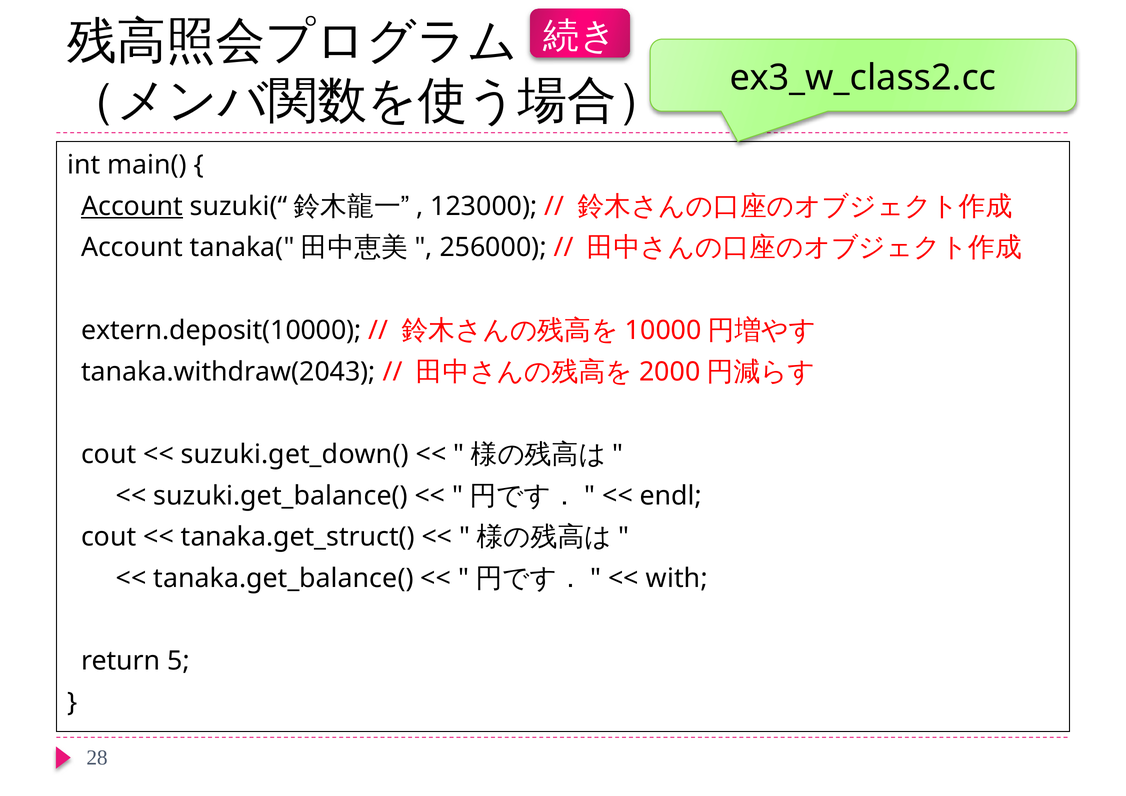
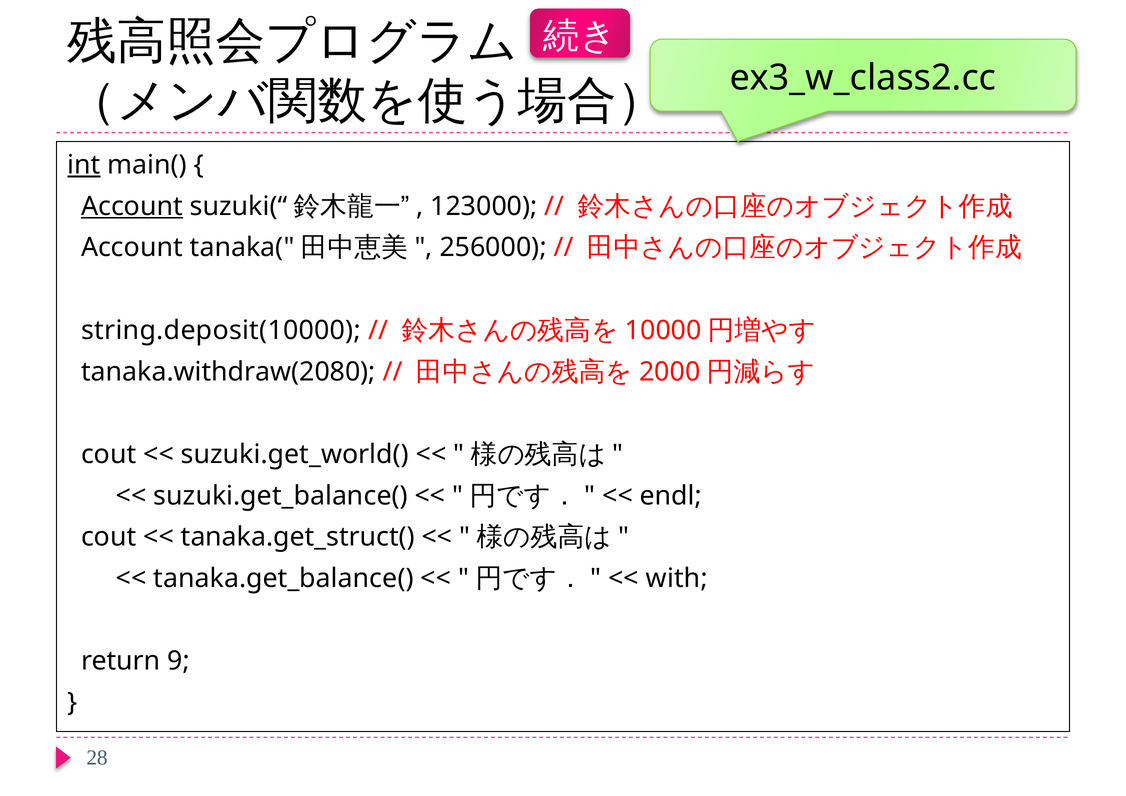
int underline: none -> present (84, 165)
extern.deposit(10000: extern.deposit(10000 -> string.deposit(10000 (221, 330)
tanaka.withdraw(2043: tanaka.withdraw(2043 -> tanaka.withdraw(2080 (228, 372)
suzuki.get_down(: suzuki.get_down( -> suzuki.get_world( (295, 455)
5: 5 -> 9 (179, 661)
